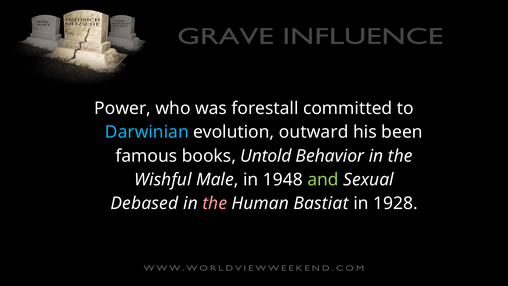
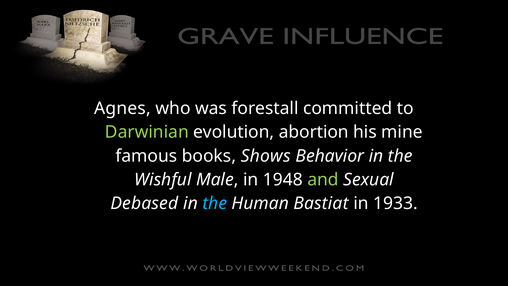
Power: Power -> Agnes (122, 108)
Darwinian colour: light blue -> light green (147, 132)
outward: outward -> abortion (314, 132)
been: been -> mine (402, 132)
Untold: Untold -> Shows (266, 156)
the colour: pink -> light blue (215, 203)
1928: 1928 -> 1933 (396, 203)
